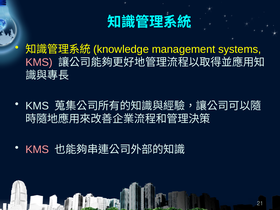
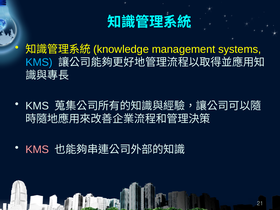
KMS colour: pink -> light blue (39, 62)
